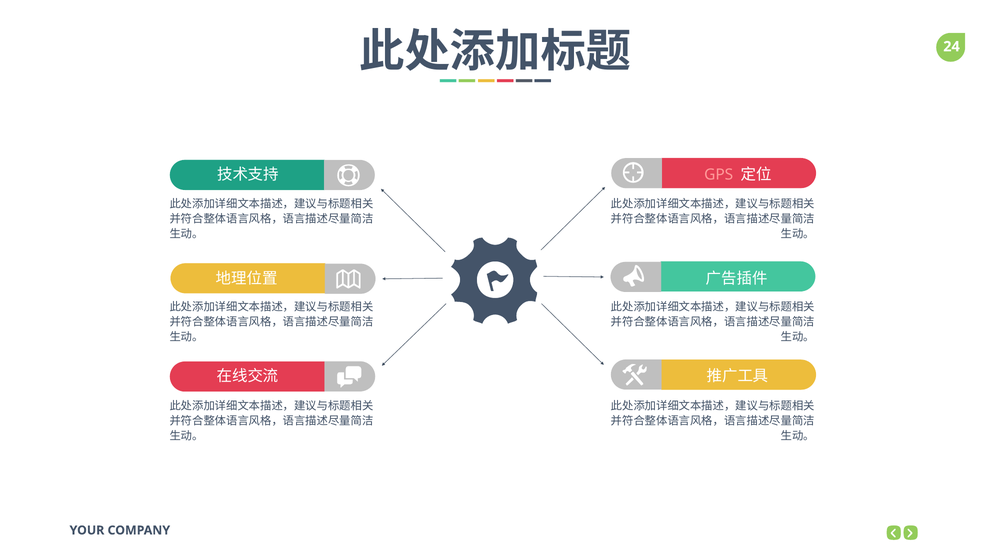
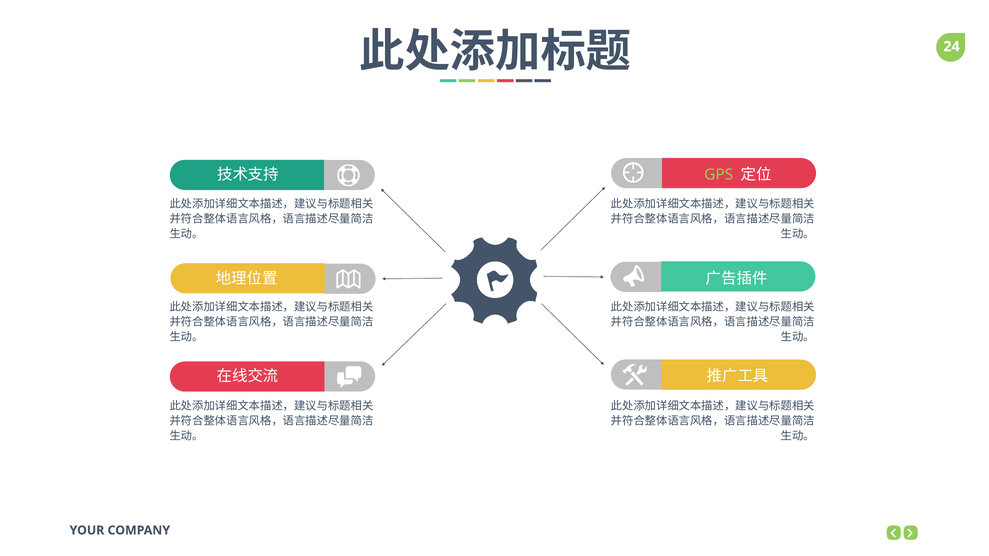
GPS colour: pink -> light green (719, 175)
